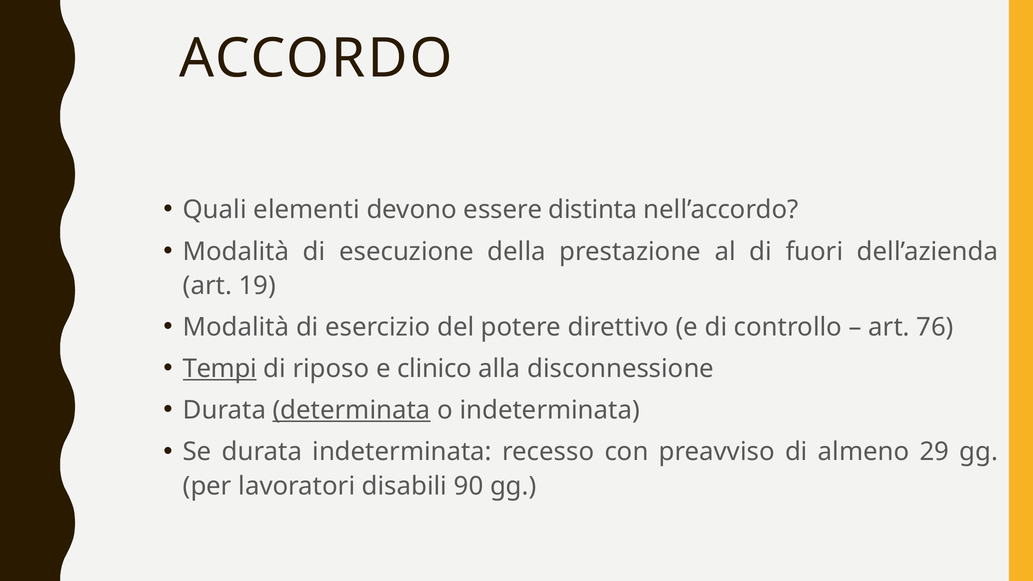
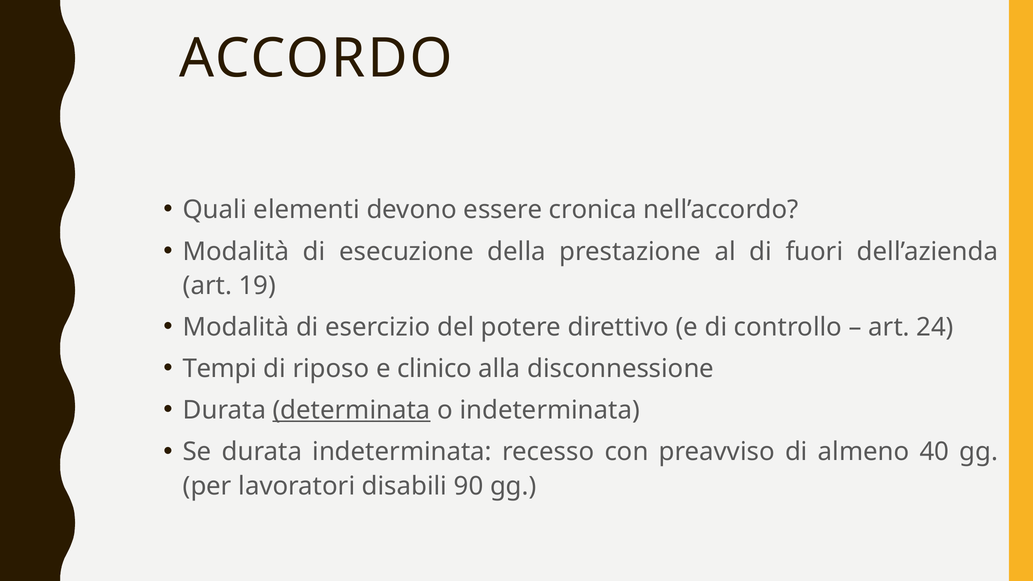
distinta: distinta -> cronica (593, 210)
76: 76 -> 24 (935, 327)
Tempi underline: present -> none (220, 369)
29: 29 -> 40 (934, 452)
